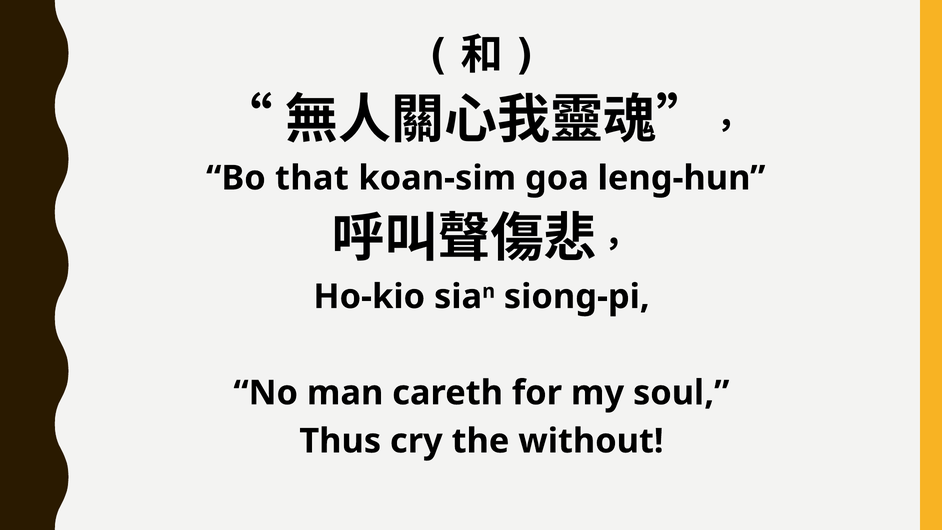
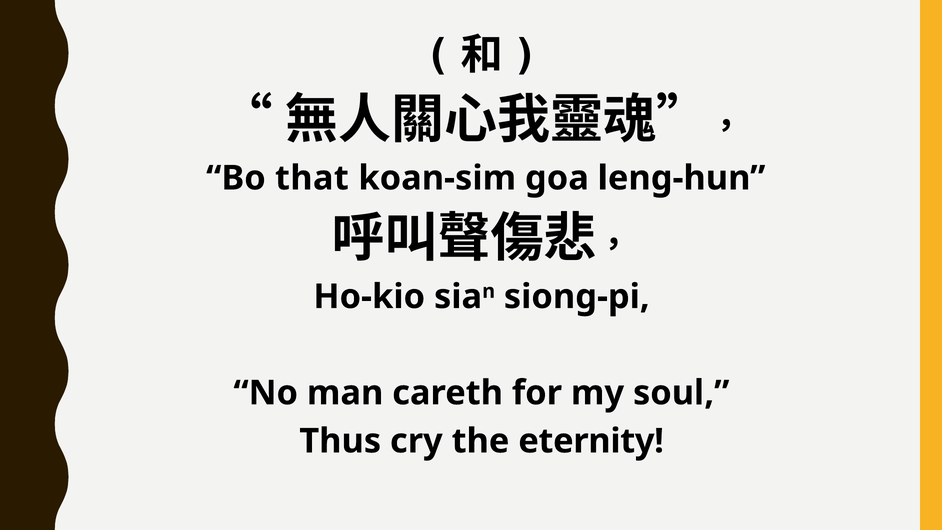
without: without -> eternity (591, 441)
